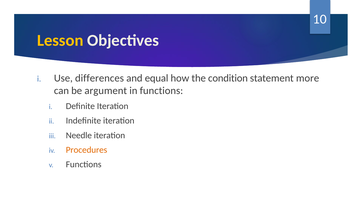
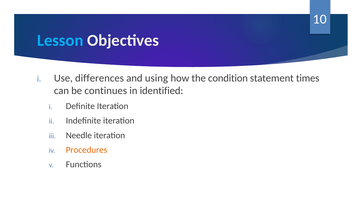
Lesson colour: yellow -> light blue (60, 41)
equal: equal -> using (156, 78)
more: more -> times (308, 78)
argument: argument -> continues (106, 91)
in functions: functions -> identified (161, 91)
